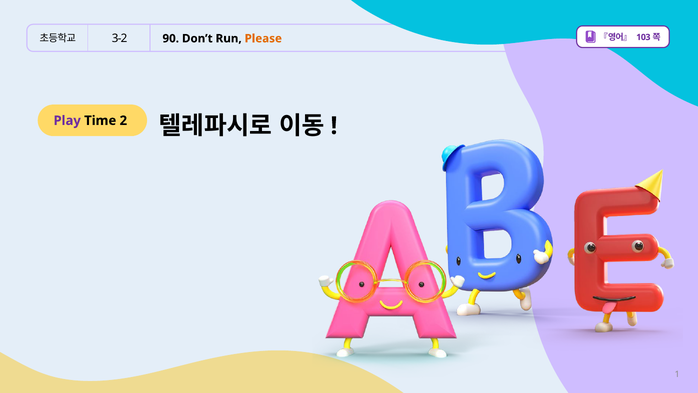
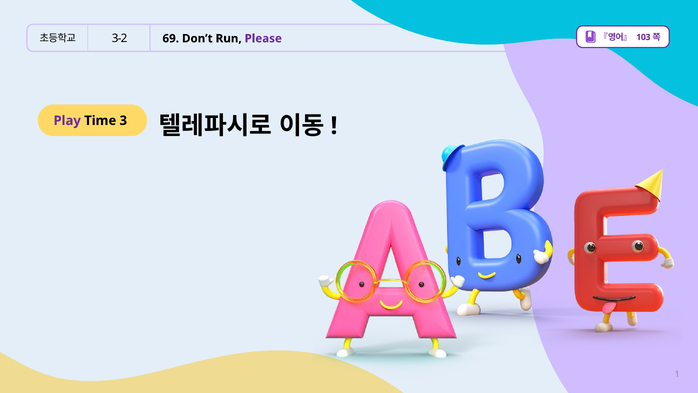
90: 90 -> 69 (171, 38)
Please colour: orange -> purple (263, 38)
2: 2 -> 3 (123, 120)
